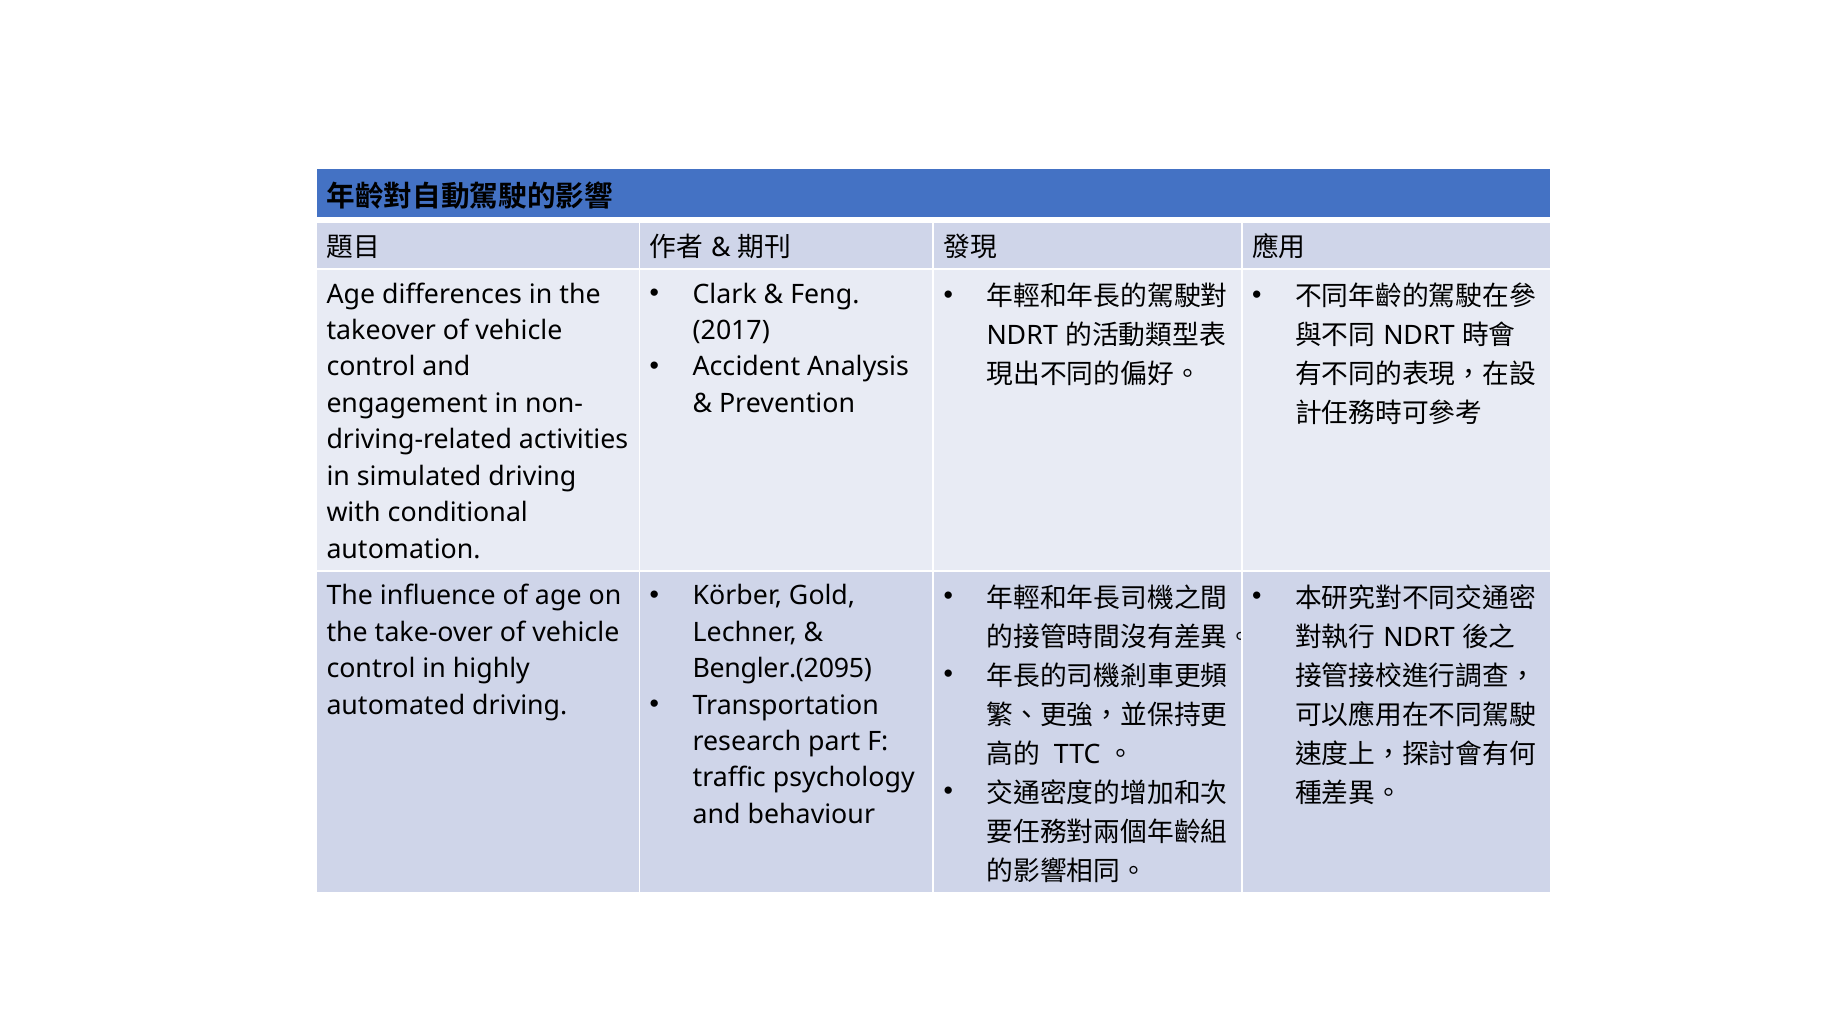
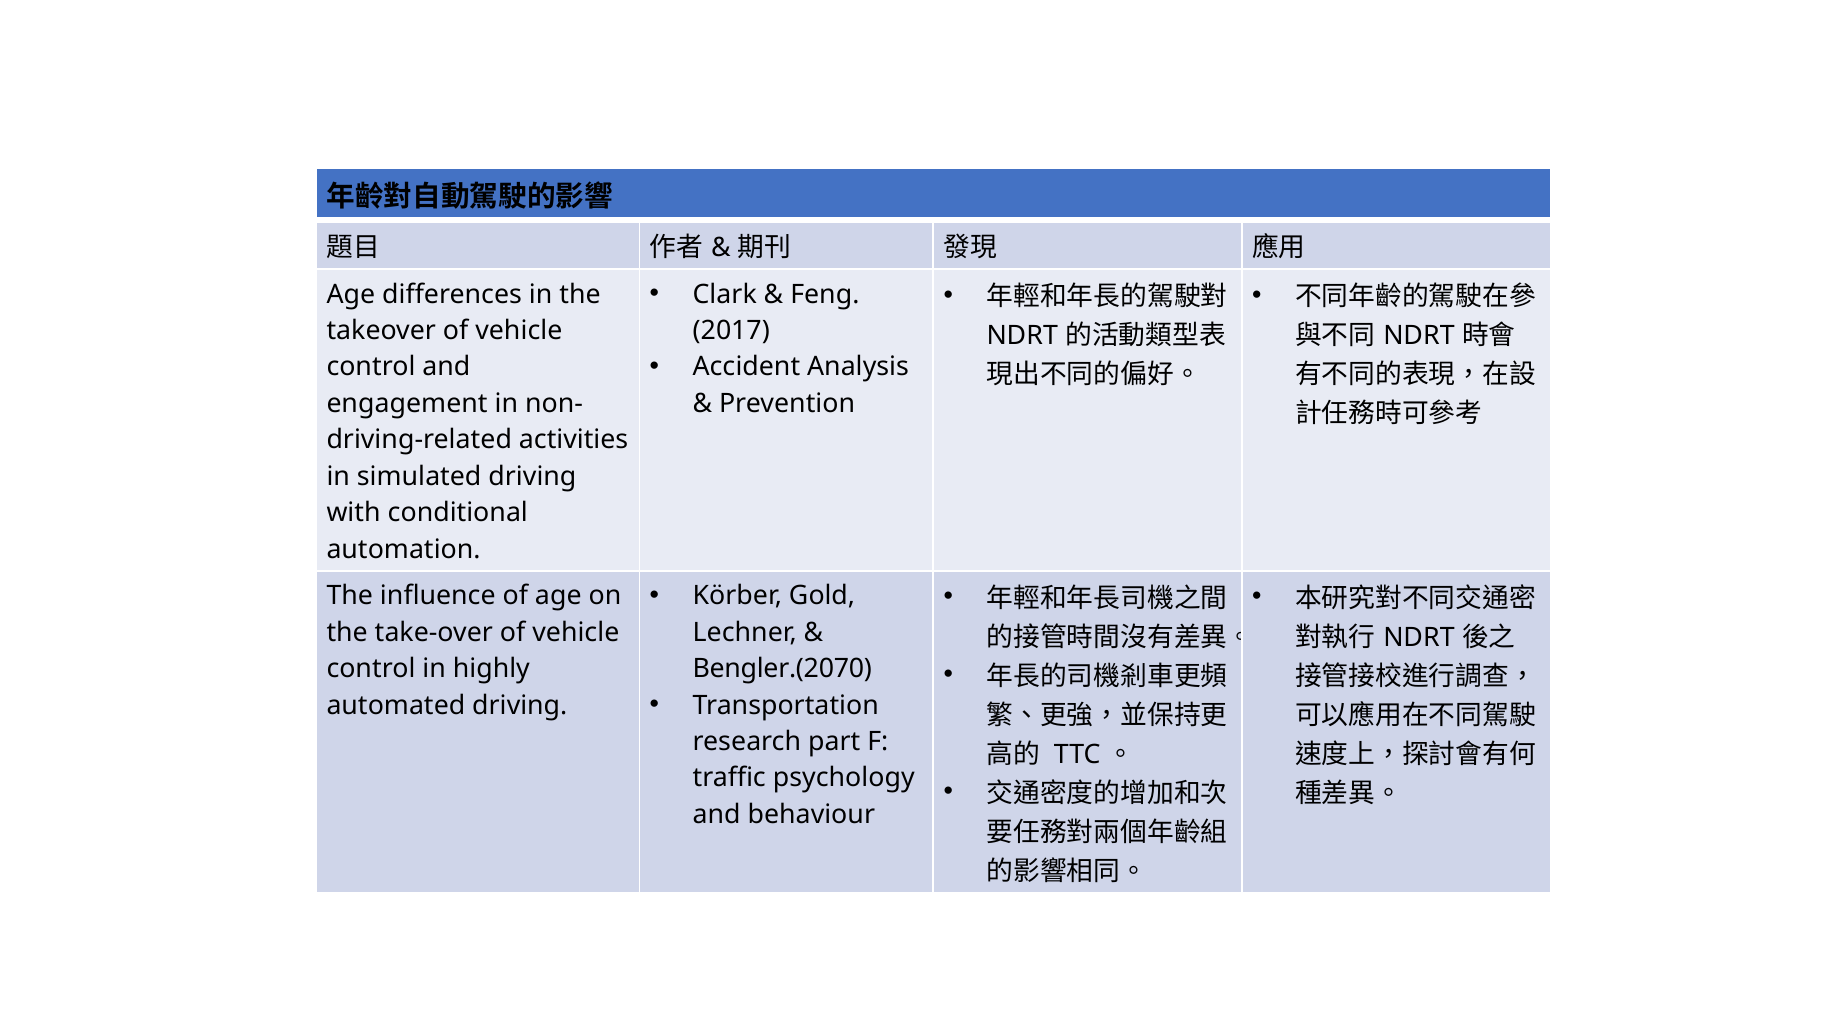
Bengler.(2095: Bengler.(2095 -> Bengler.(2070 (782, 669)
